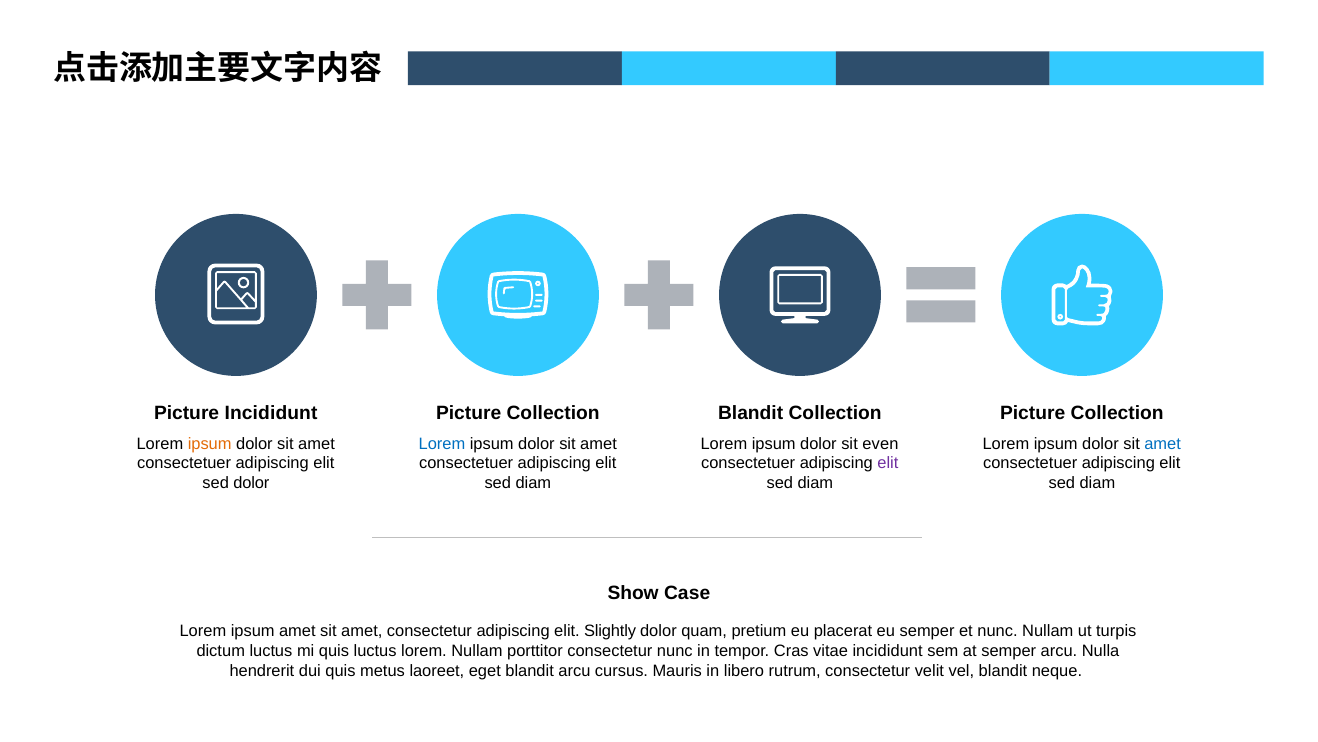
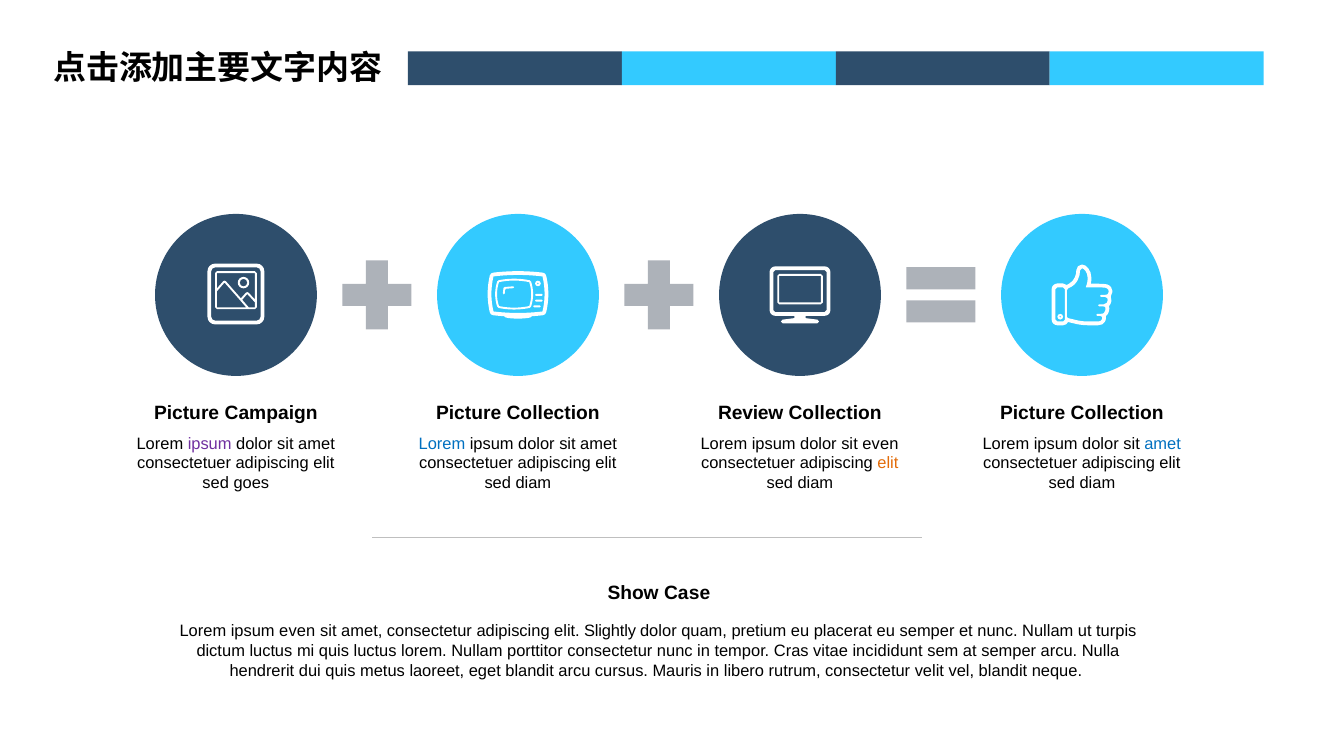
Picture Incididunt: Incididunt -> Campaign (271, 413)
Blandit: Blandit -> Review (751, 413)
ipsum colour: orange -> purple (210, 443)
elit colour: purple -> orange (888, 463)
sed dolor: dolor -> goes (251, 483)
ipsum amet: amet -> even (297, 631)
